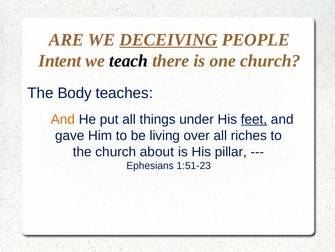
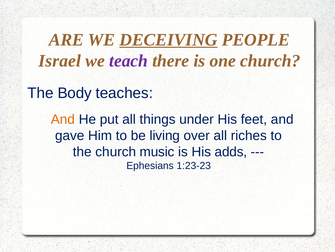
Intent: Intent -> Israel (60, 61)
teach colour: black -> purple (129, 61)
feet underline: present -> none (254, 119)
about: about -> music (157, 151)
pillar: pillar -> adds (231, 151)
1:51-23: 1:51-23 -> 1:23-23 (194, 165)
